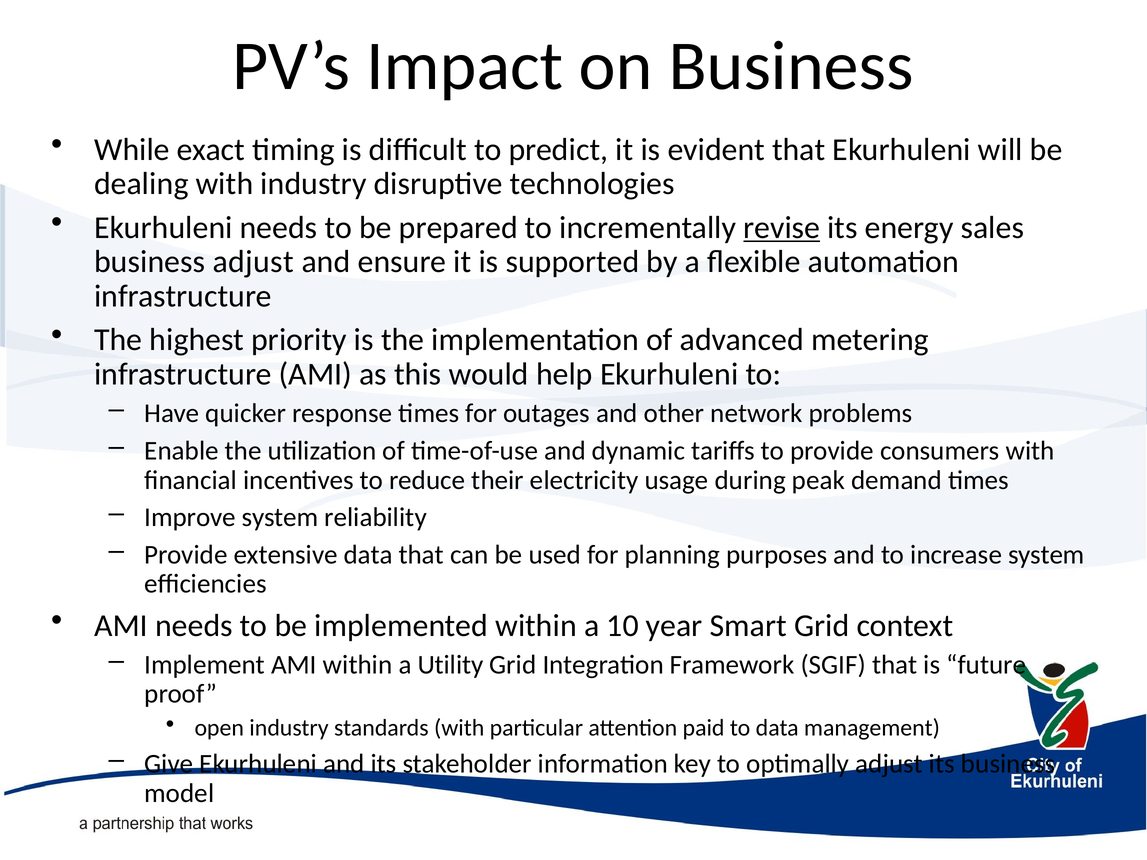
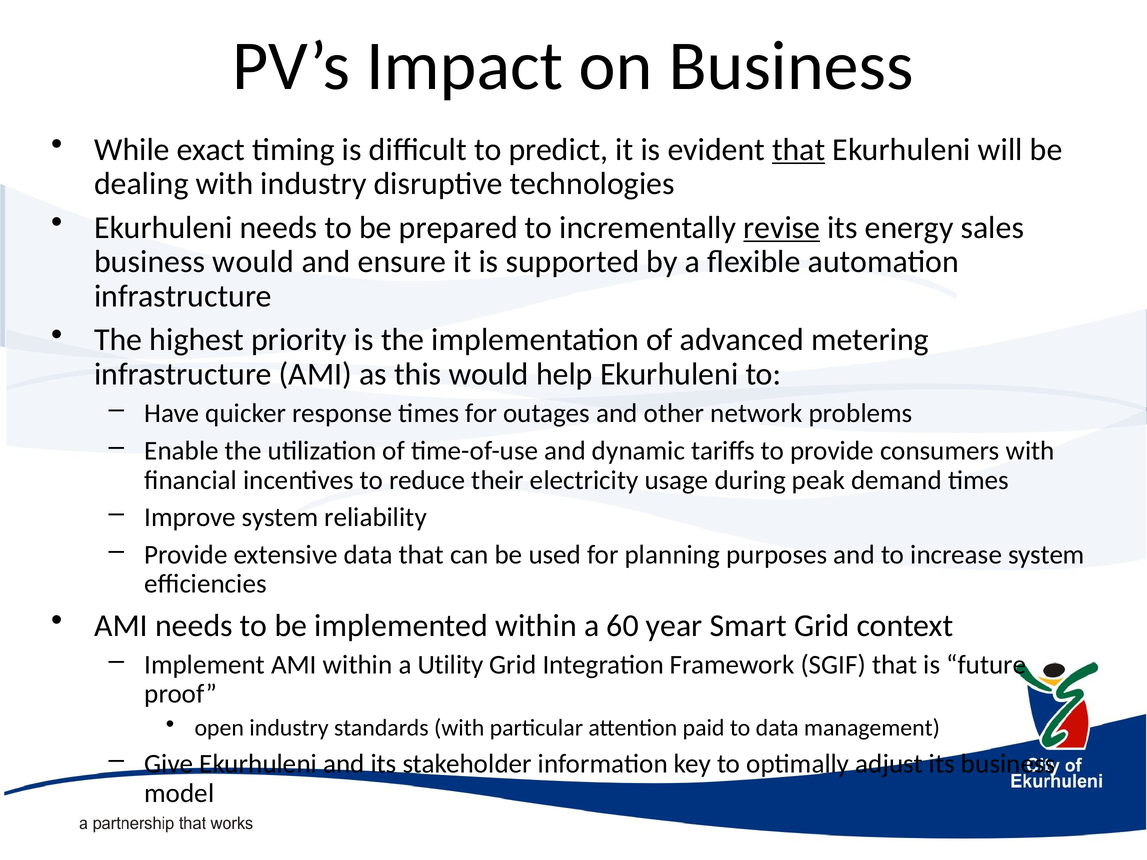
that underline: none -> present (799, 150)
business adjust: adjust -> would (253, 262)
10: 10 -> 60 (623, 626)
